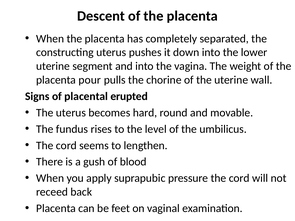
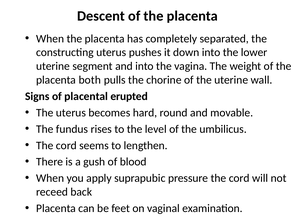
pour: pour -> both (90, 80)
